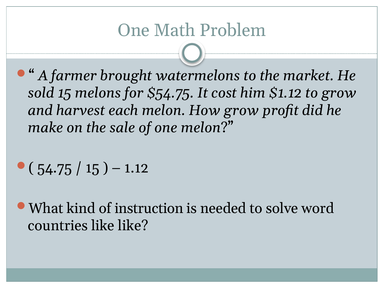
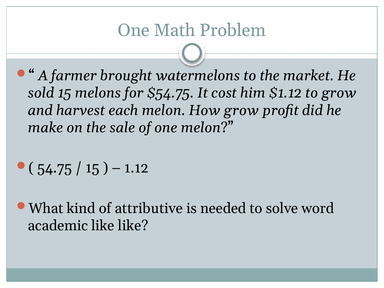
instruction: instruction -> attributive (149, 208)
countries: countries -> academic (58, 226)
